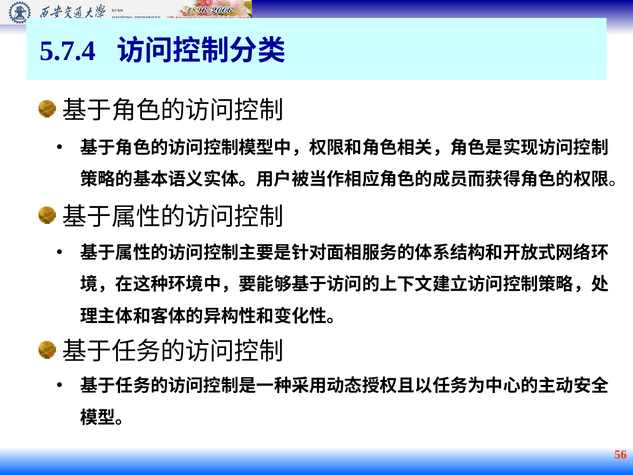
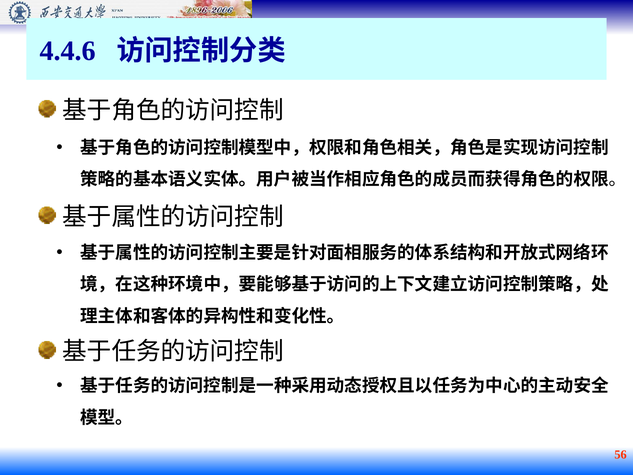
5.7.4: 5.7.4 -> 4.4.6 (68, 51)
